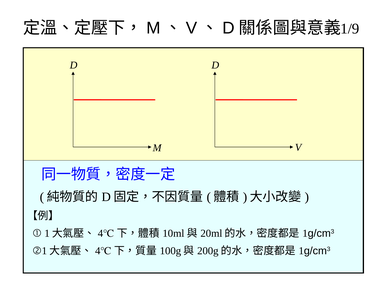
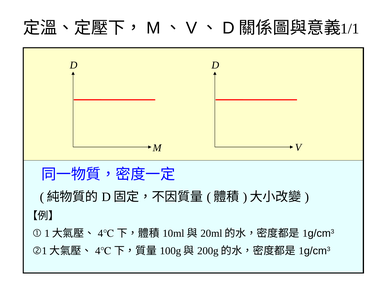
1/9: 1/9 -> 1/1 (350, 29)
